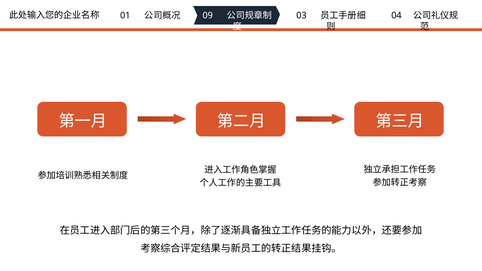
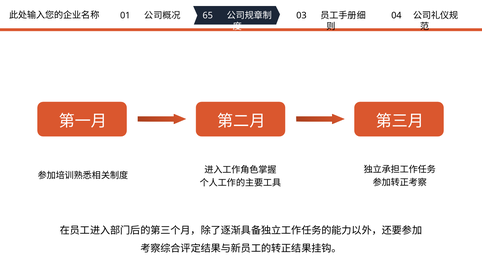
09: 09 -> 65 (208, 16)
